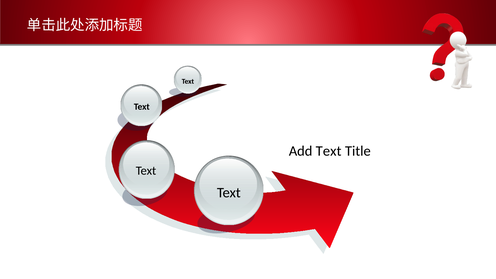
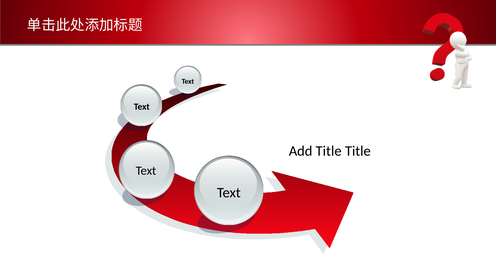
Add Text: Text -> Title (329, 151)
